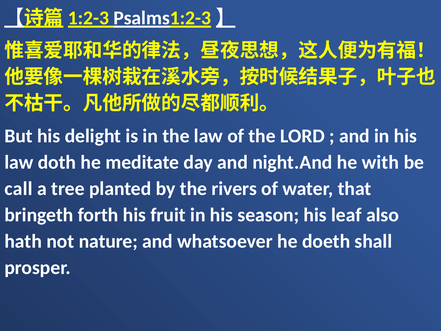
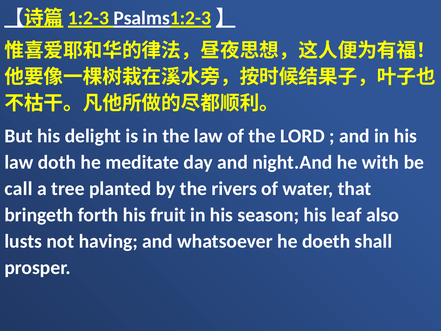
hath: hath -> lusts (23, 241)
nature: nature -> having (108, 241)
